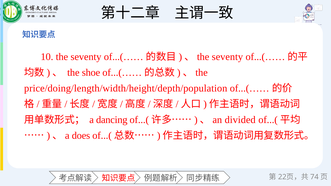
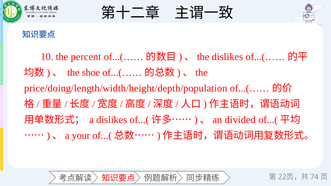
the seventy: seventy -> percent (86, 57)
seventy: seventy -> dislikes (227, 57)
a dancing: dancing -> dislikes (112, 120)
does: does -> your (81, 136)
